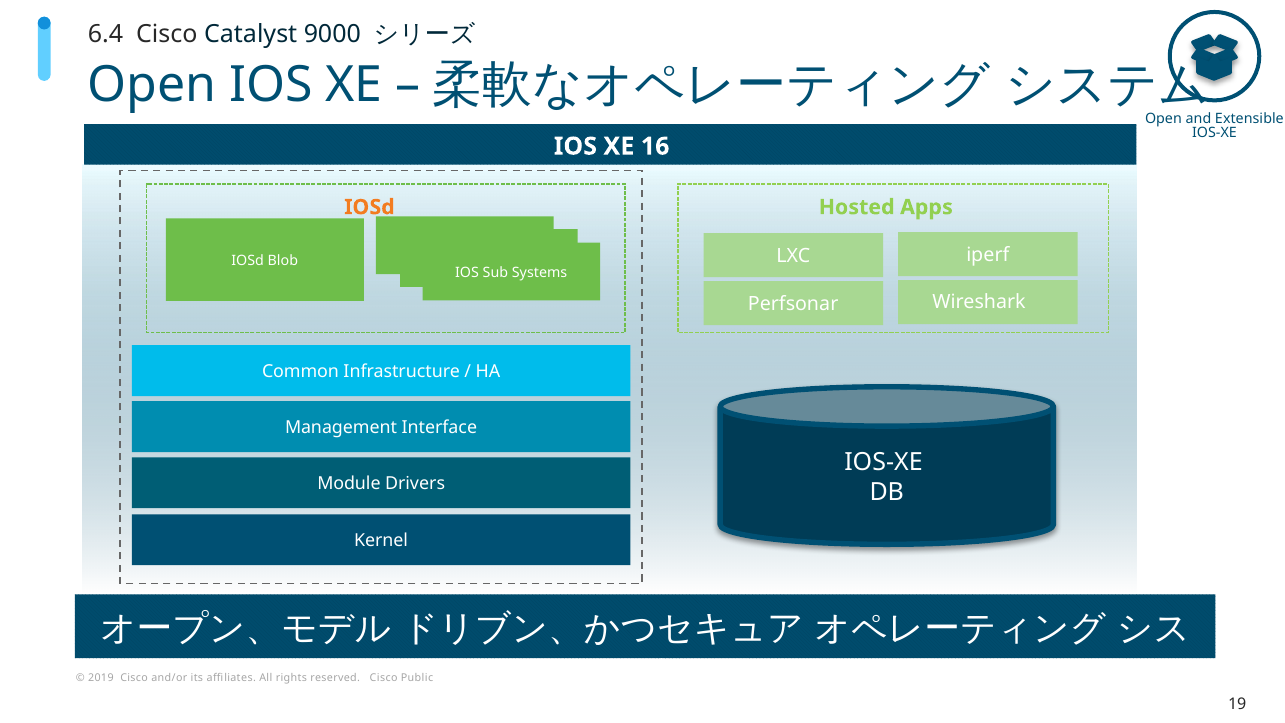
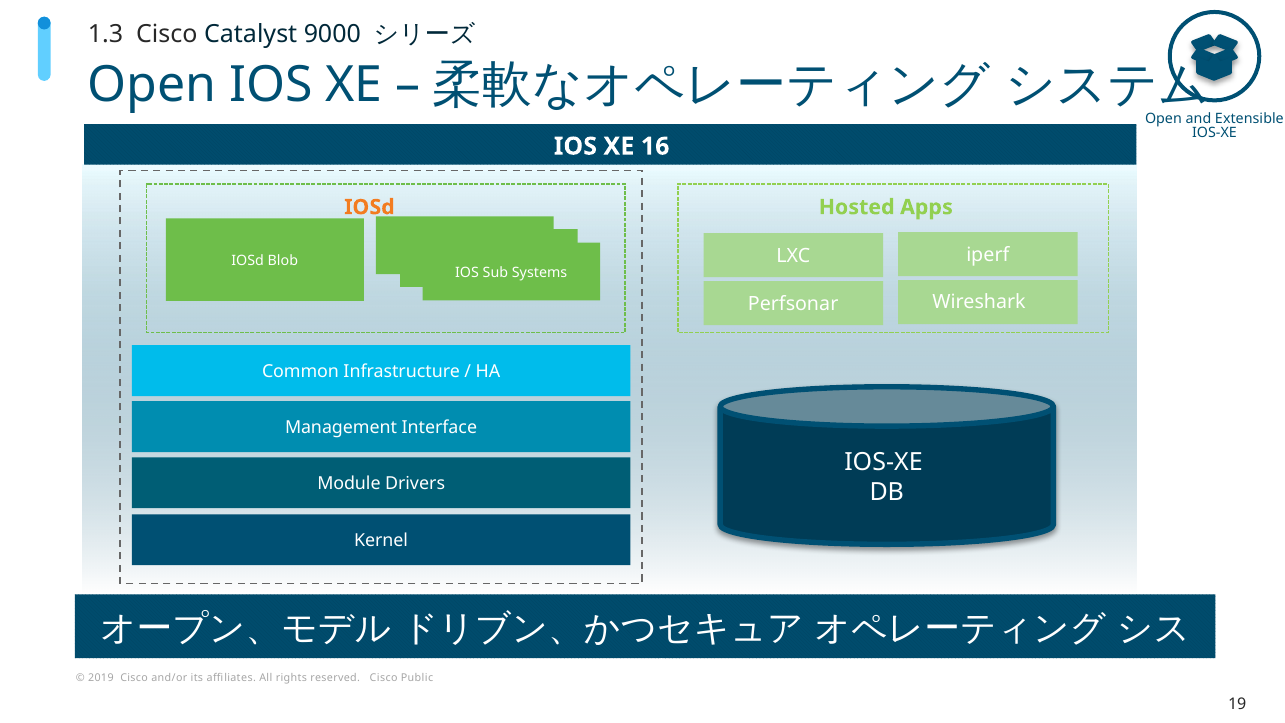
6.4: 6.4 -> 1.3 (105, 35)
